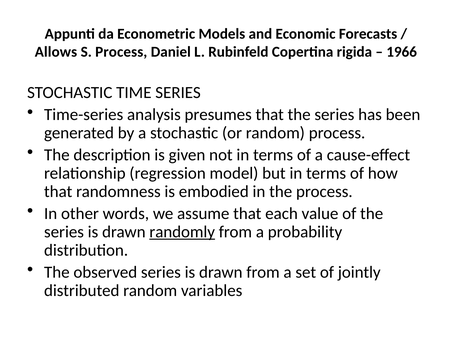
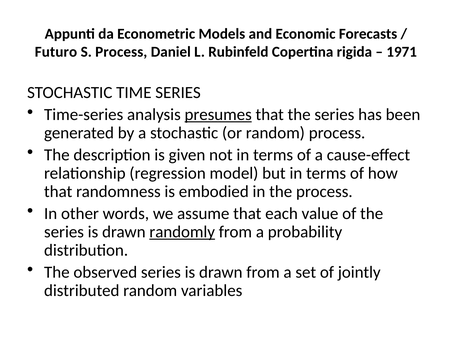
Allows: Allows -> Futuro (56, 52)
1966: 1966 -> 1971 (402, 52)
presumes underline: none -> present (218, 115)
